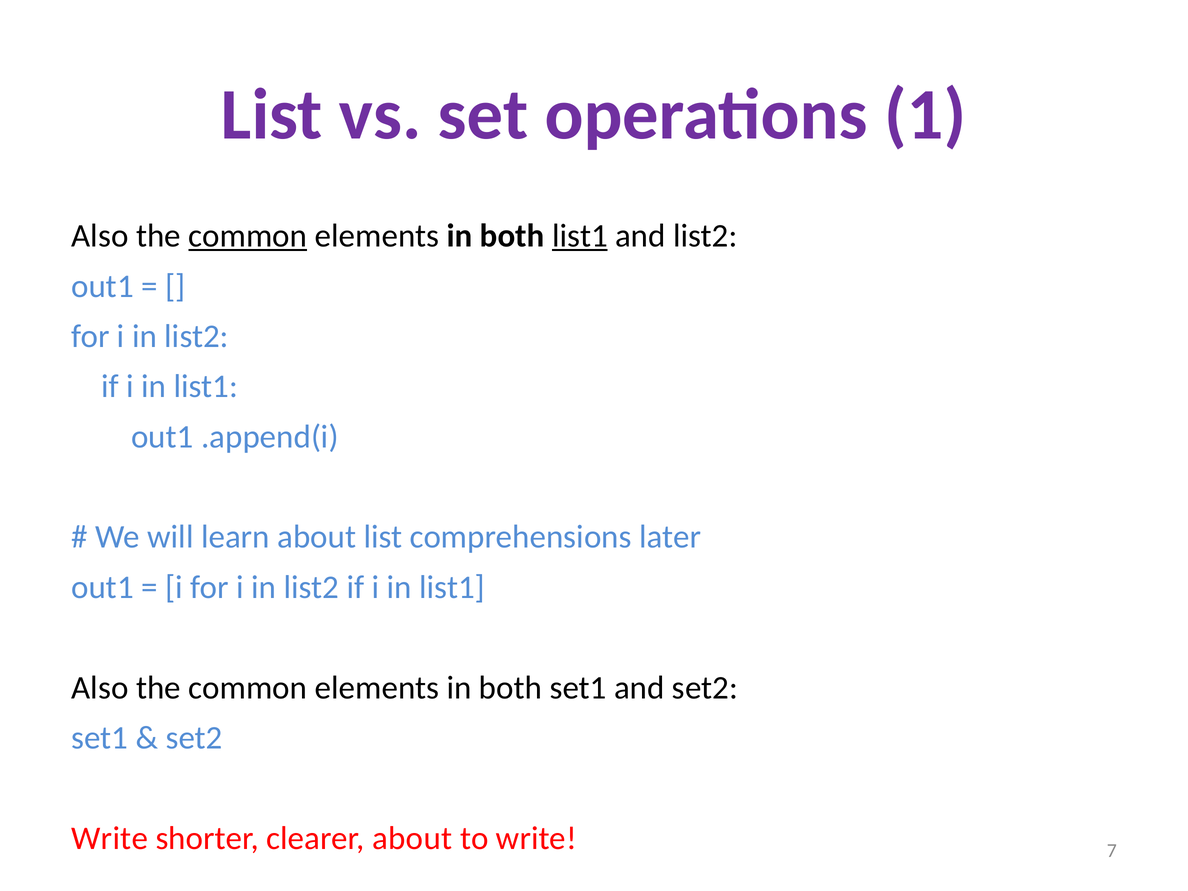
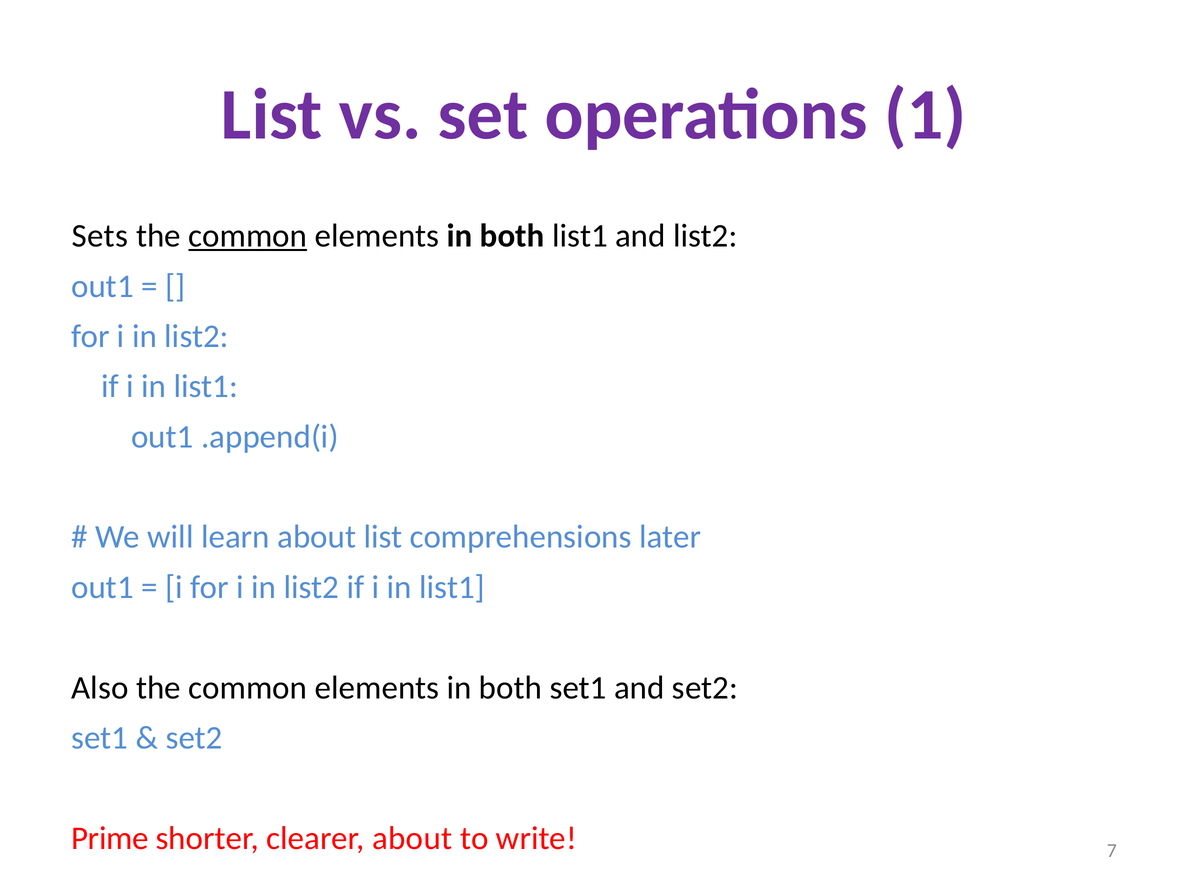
Also: Also -> Sets (100, 236)
list1 underline: present -> none (580, 236)
Write: Write -> Prime (110, 838)
